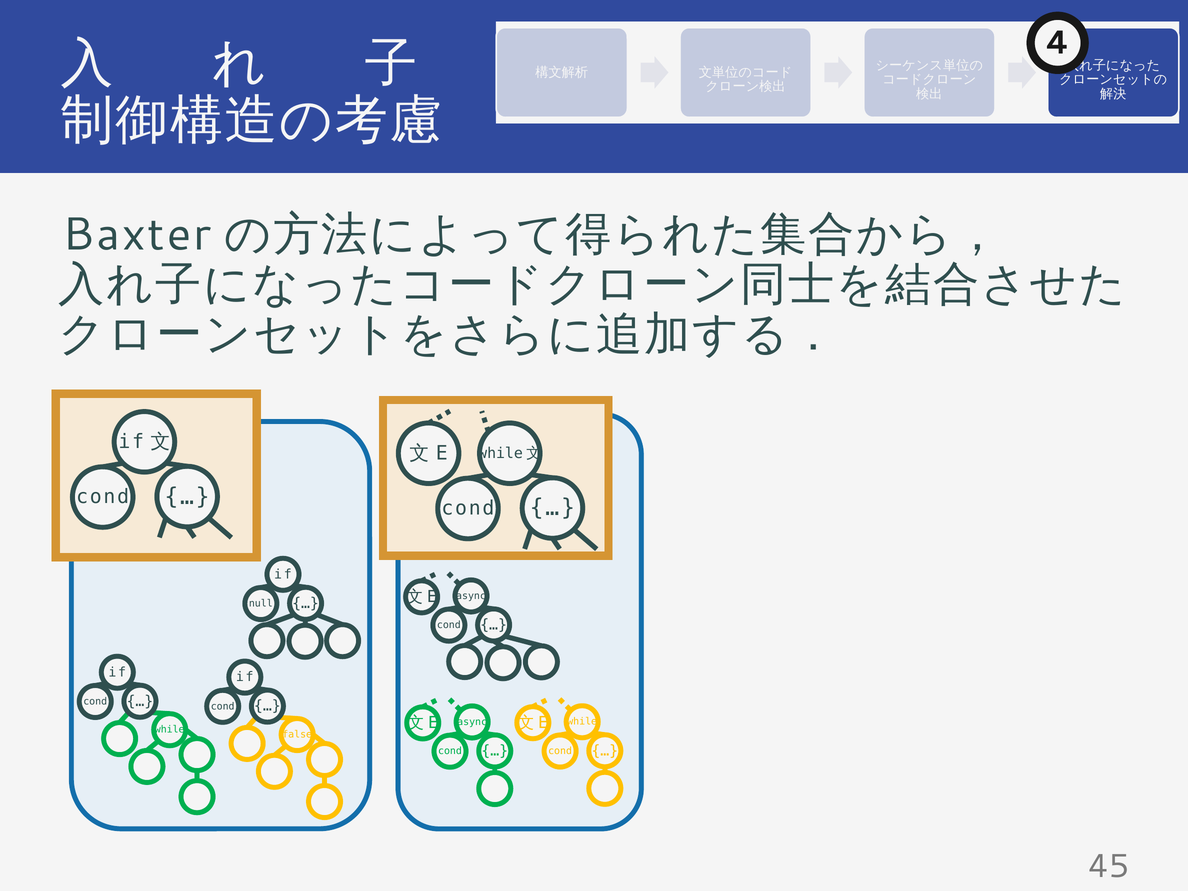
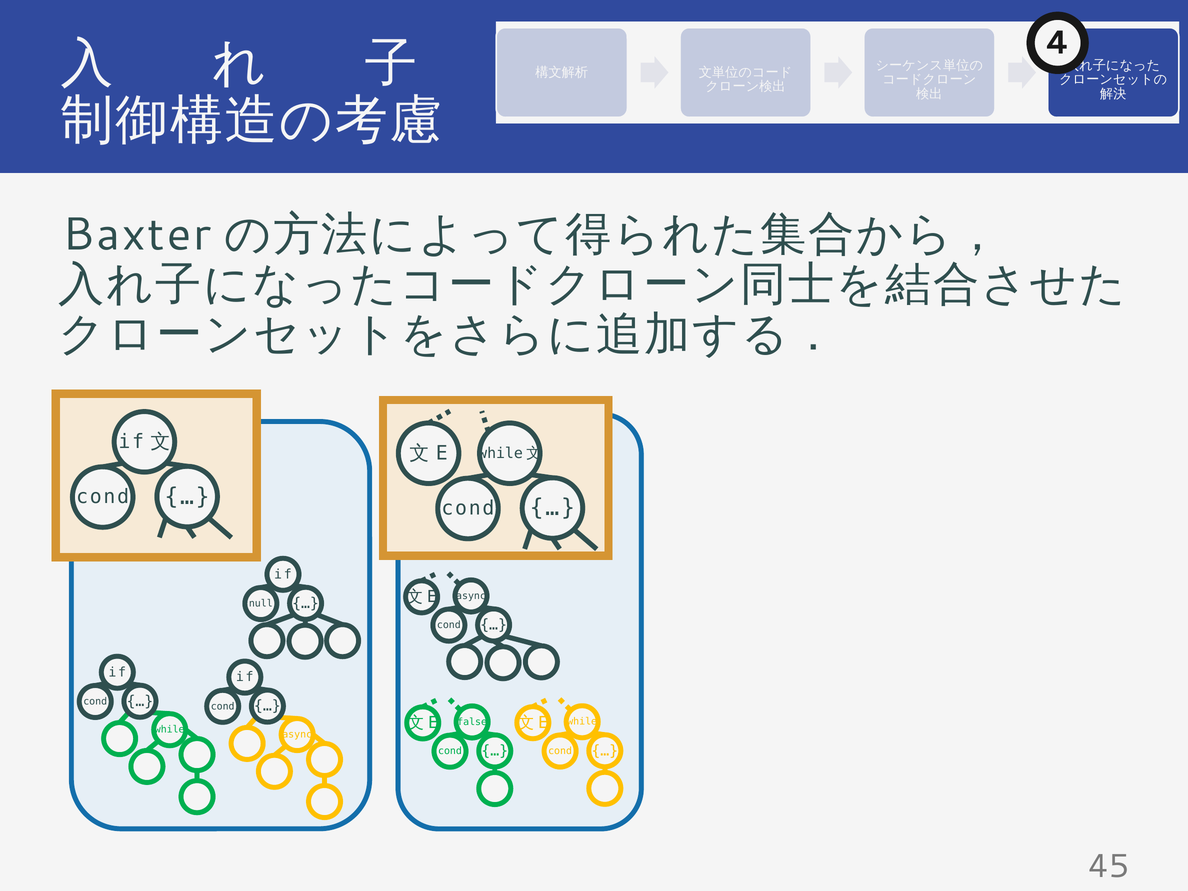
async: async -> false (472, 722)
false: false -> async (297, 734)
